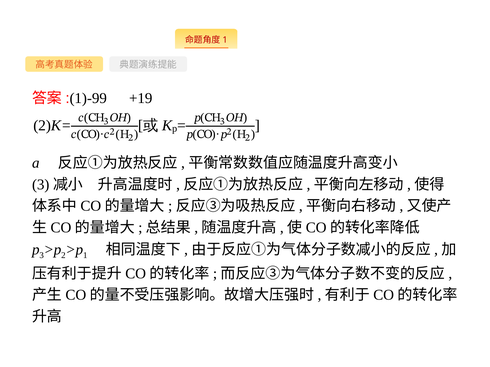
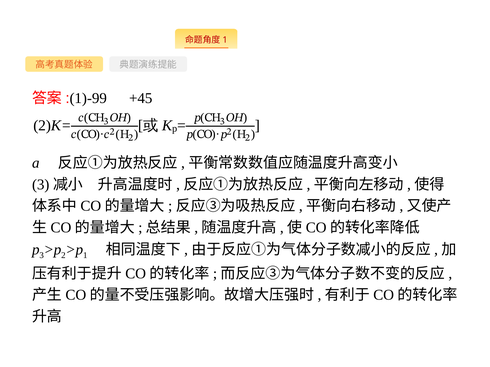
+19: +19 -> +45 (141, 98)
